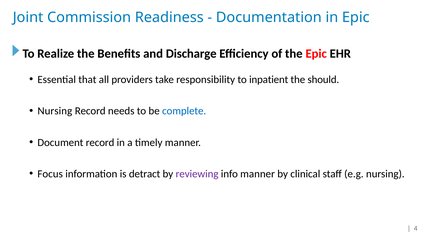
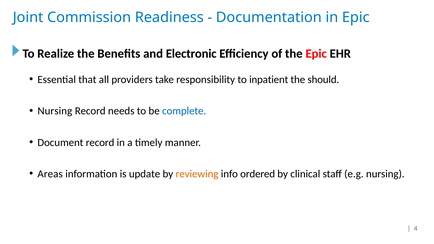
Discharge: Discharge -> Electronic (191, 54)
Focus: Focus -> Areas (50, 174)
detract: detract -> update (145, 174)
reviewing colour: purple -> orange (197, 174)
info manner: manner -> ordered (258, 174)
